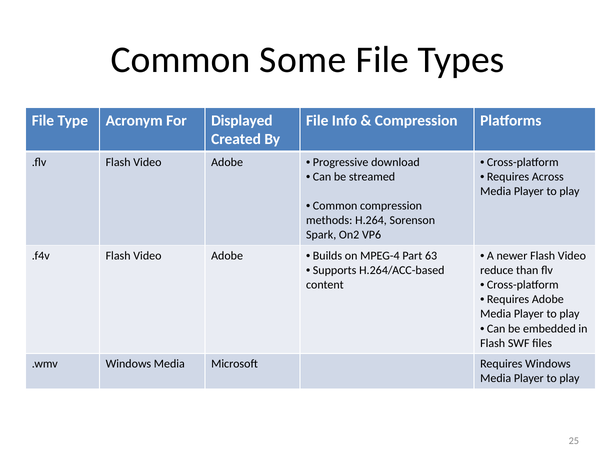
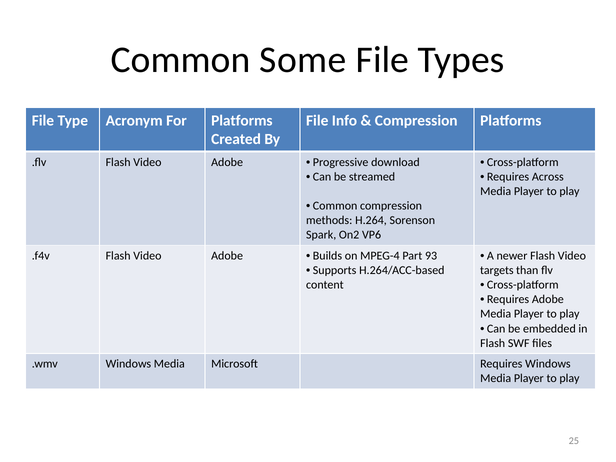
For Displayed: Displayed -> Platforms (242, 120)
63: 63 -> 93 (431, 256)
reduce: reduce -> targets (497, 270)
